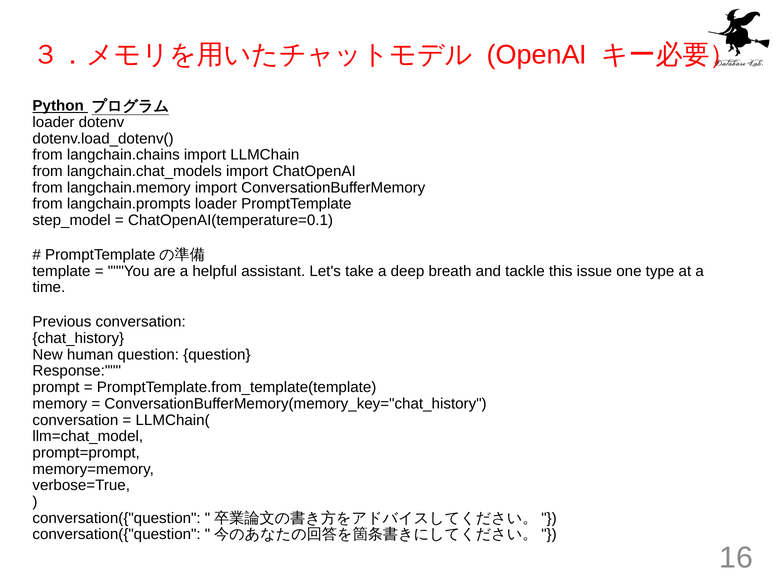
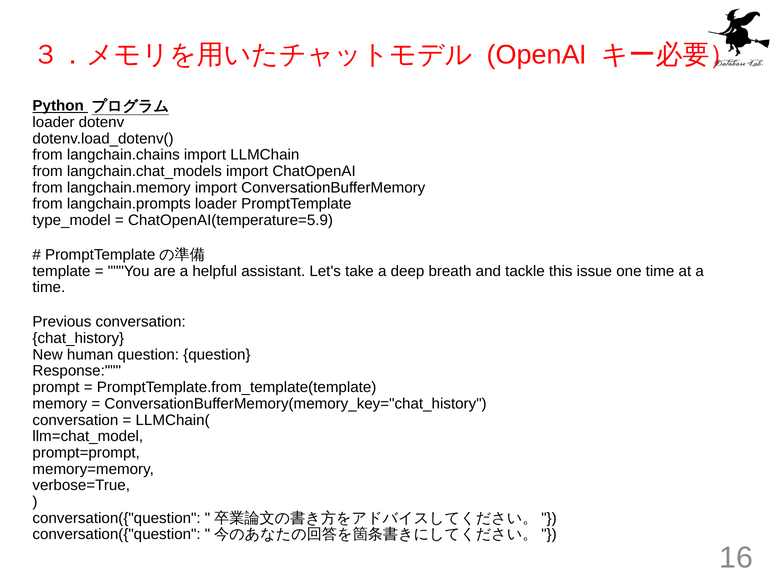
step_model: step_model -> type_model (72, 221)
ChatOpenAI(temperature=0.1: ChatOpenAI(temperature=0.1 -> ChatOpenAI(temperature=5.9 (231, 221)
one type: type -> time (660, 271)
